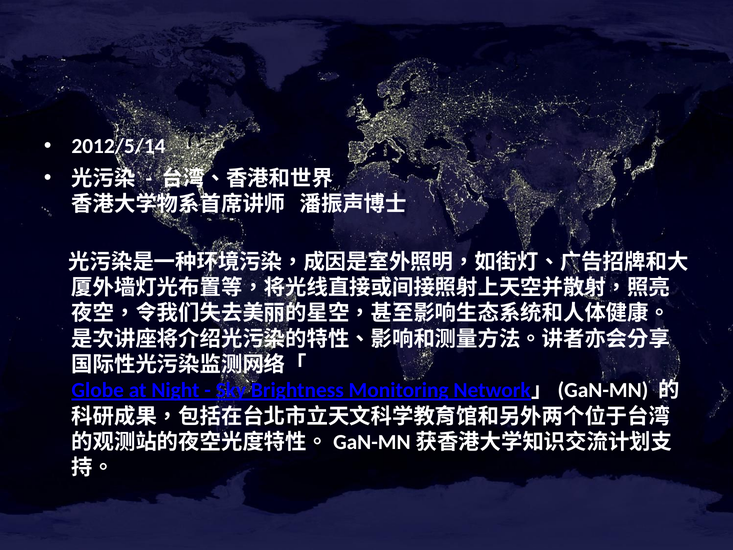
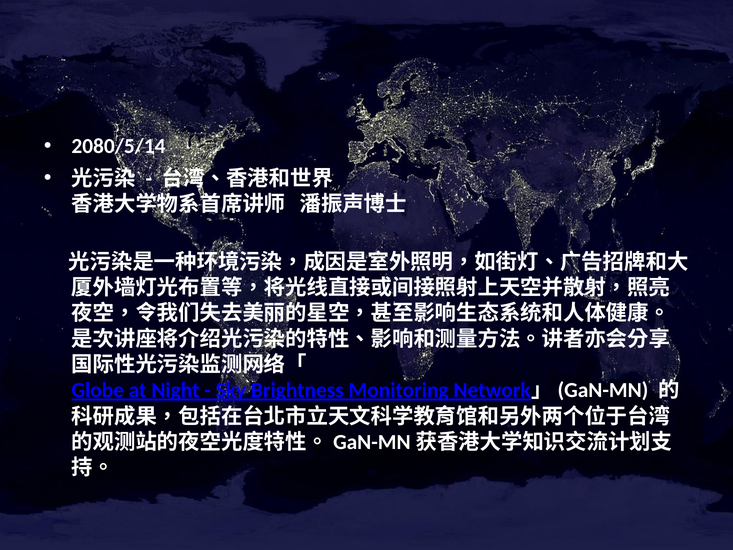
2012/5/14: 2012/5/14 -> 2080/5/14 (119, 146)
